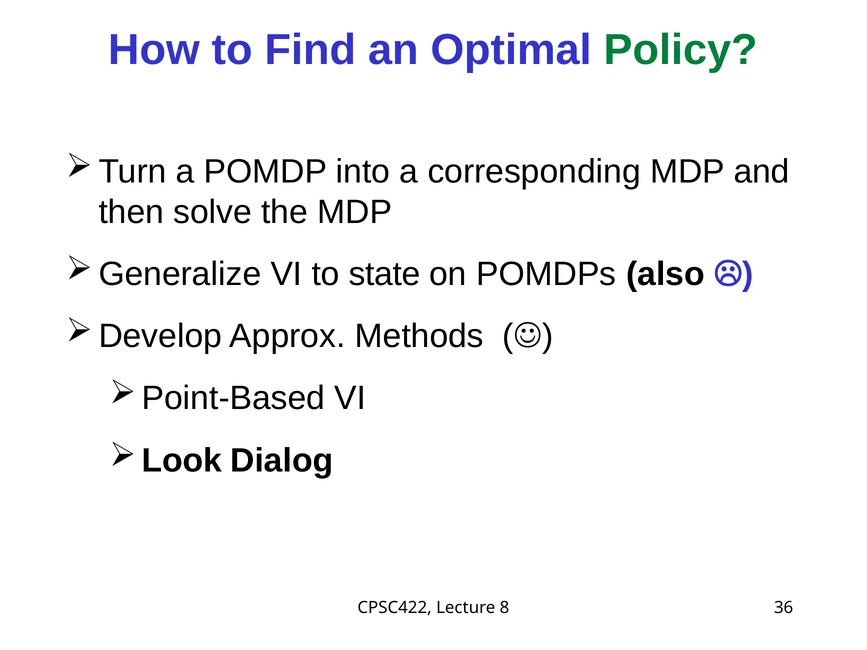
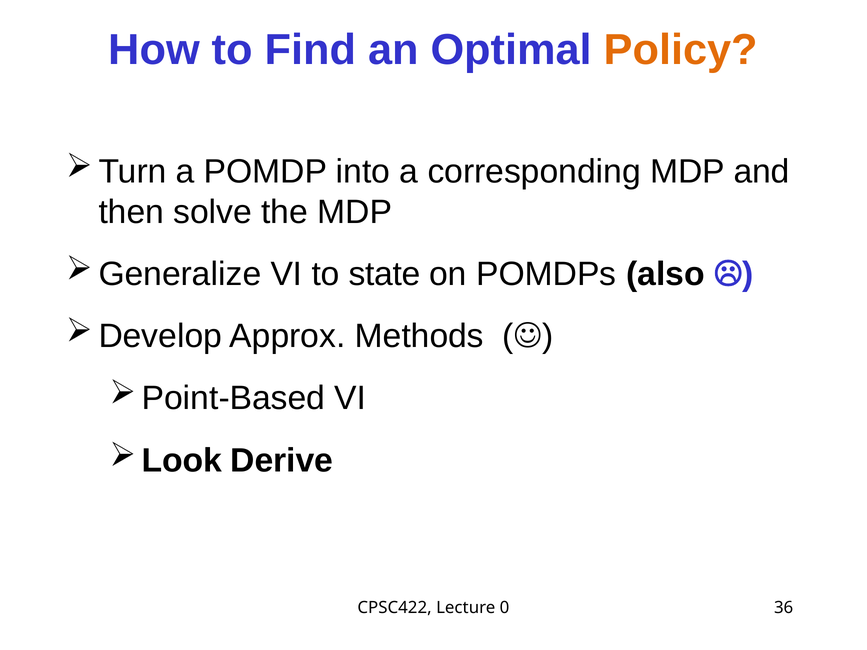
Policy colour: green -> orange (681, 50)
Dialog: Dialog -> Derive (282, 461)
8: 8 -> 0 (505, 608)
